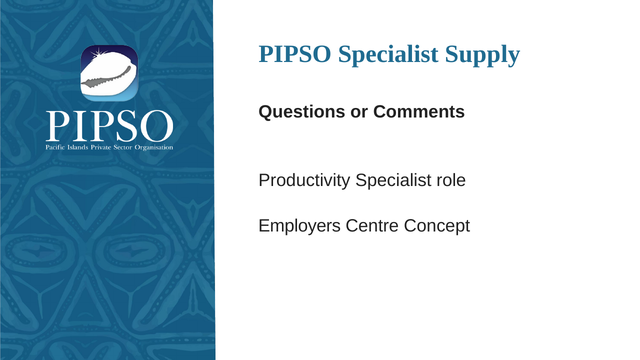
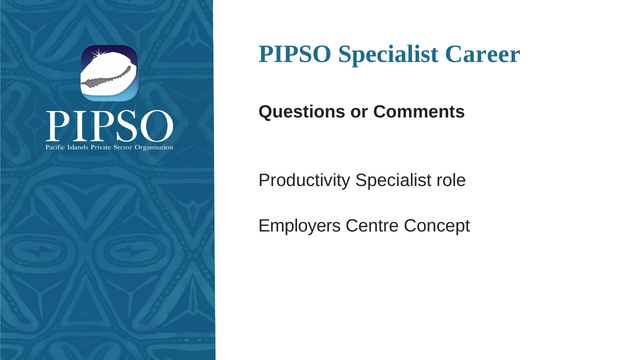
Supply: Supply -> Career (483, 54)
